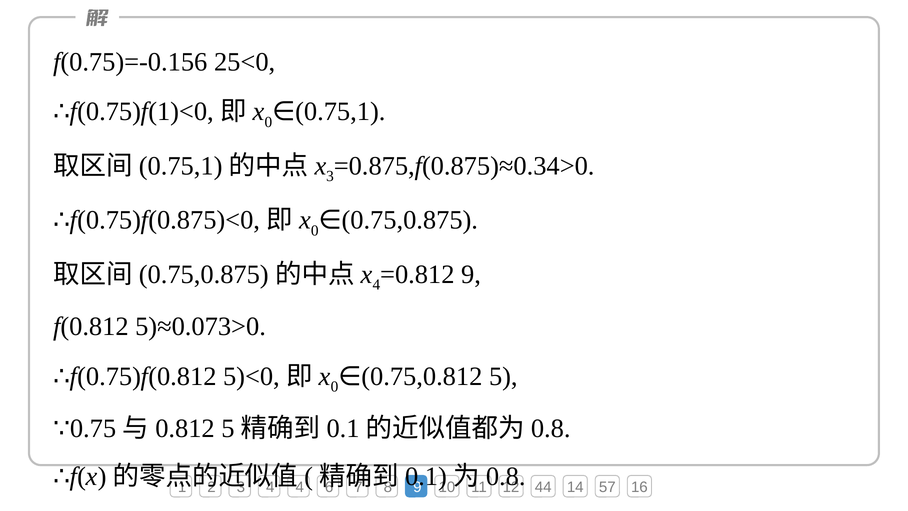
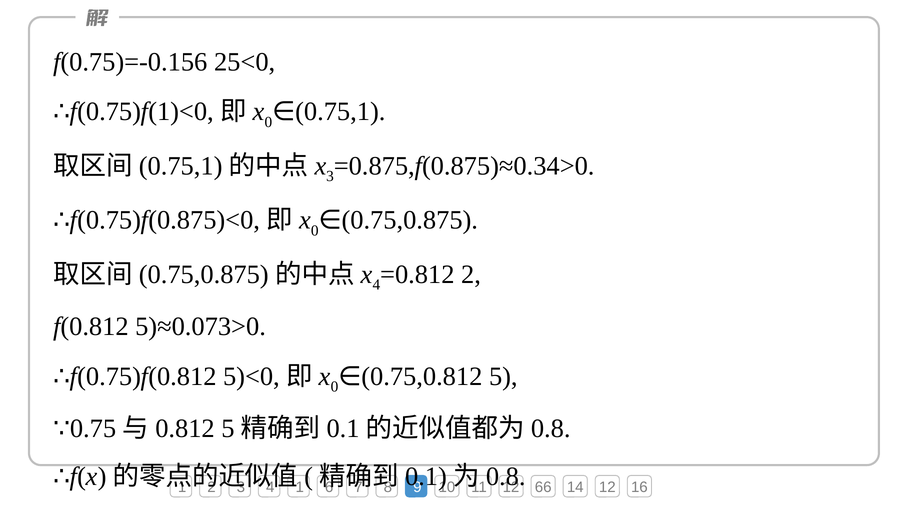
9: 9 -> 2 (471, 274)
4: 4 -> 1 (300, 487)
44: 44 -> 66 (543, 487)
14 57: 57 -> 12 (607, 487)
